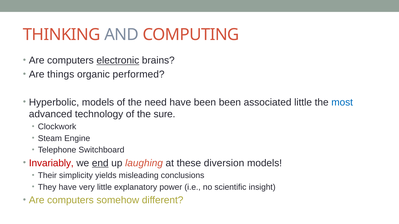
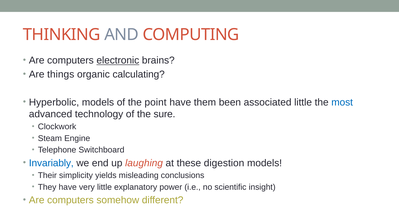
performed: performed -> calculating (139, 75)
need: need -> point (156, 102)
have been: been -> them (205, 102)
Invariably colour: red -> blue (51, 163)
end underline: present -> none (100, 163)
diversion: diversion -> digestion (224, 163)
